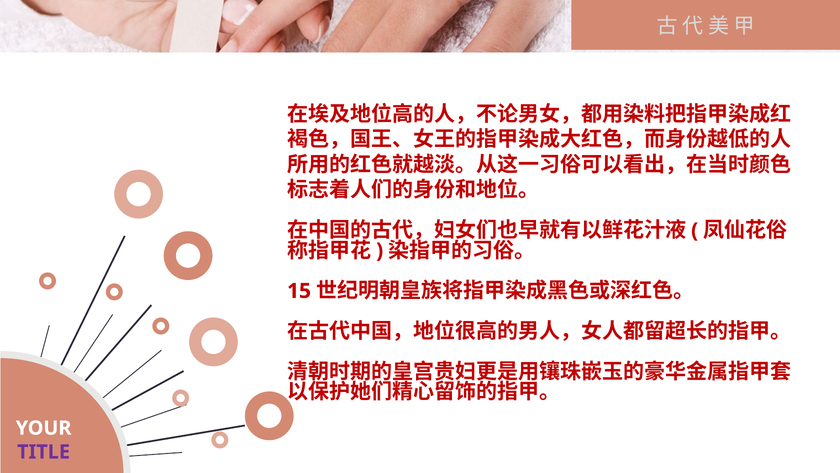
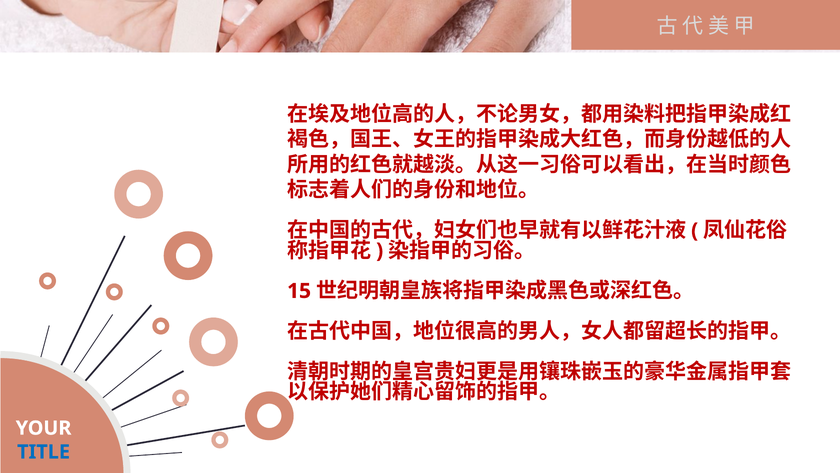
TITLE colour: purple -> blue (44, 452)
